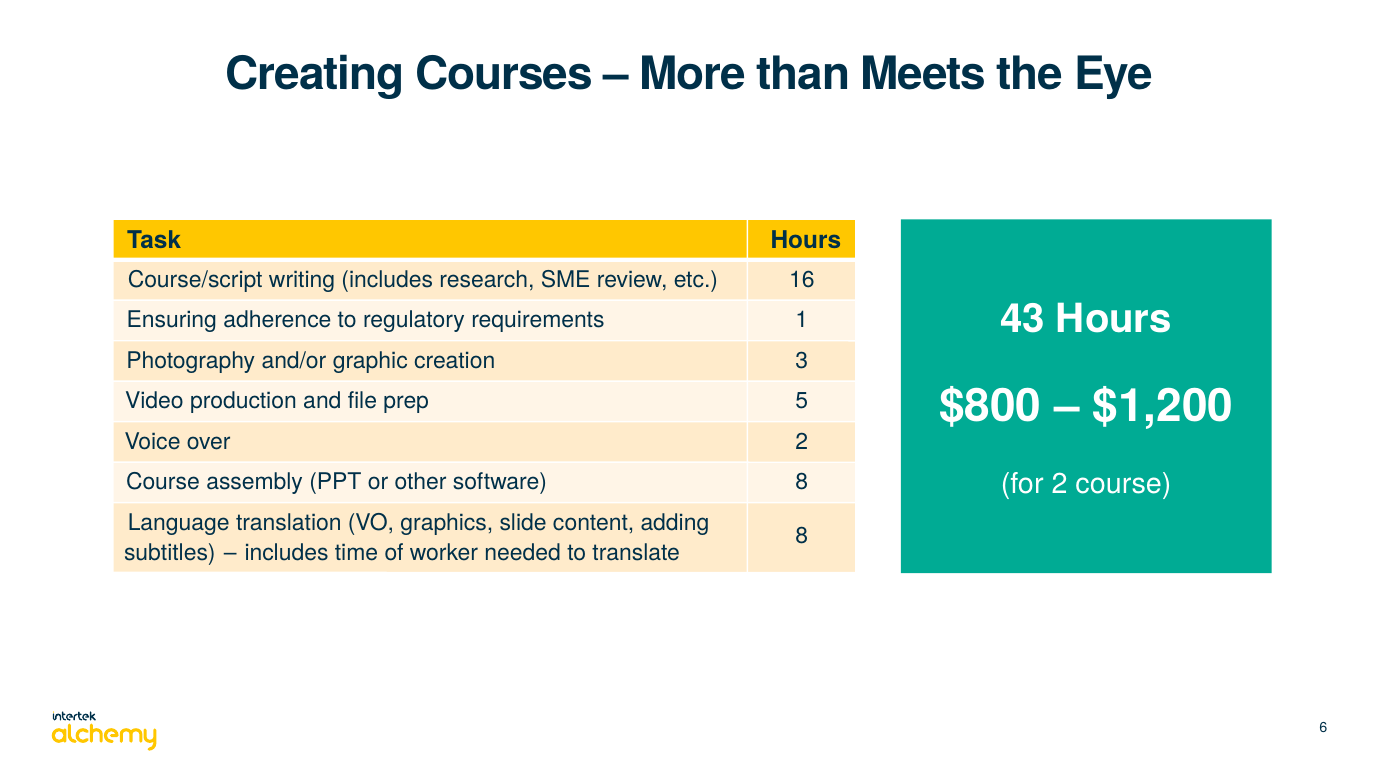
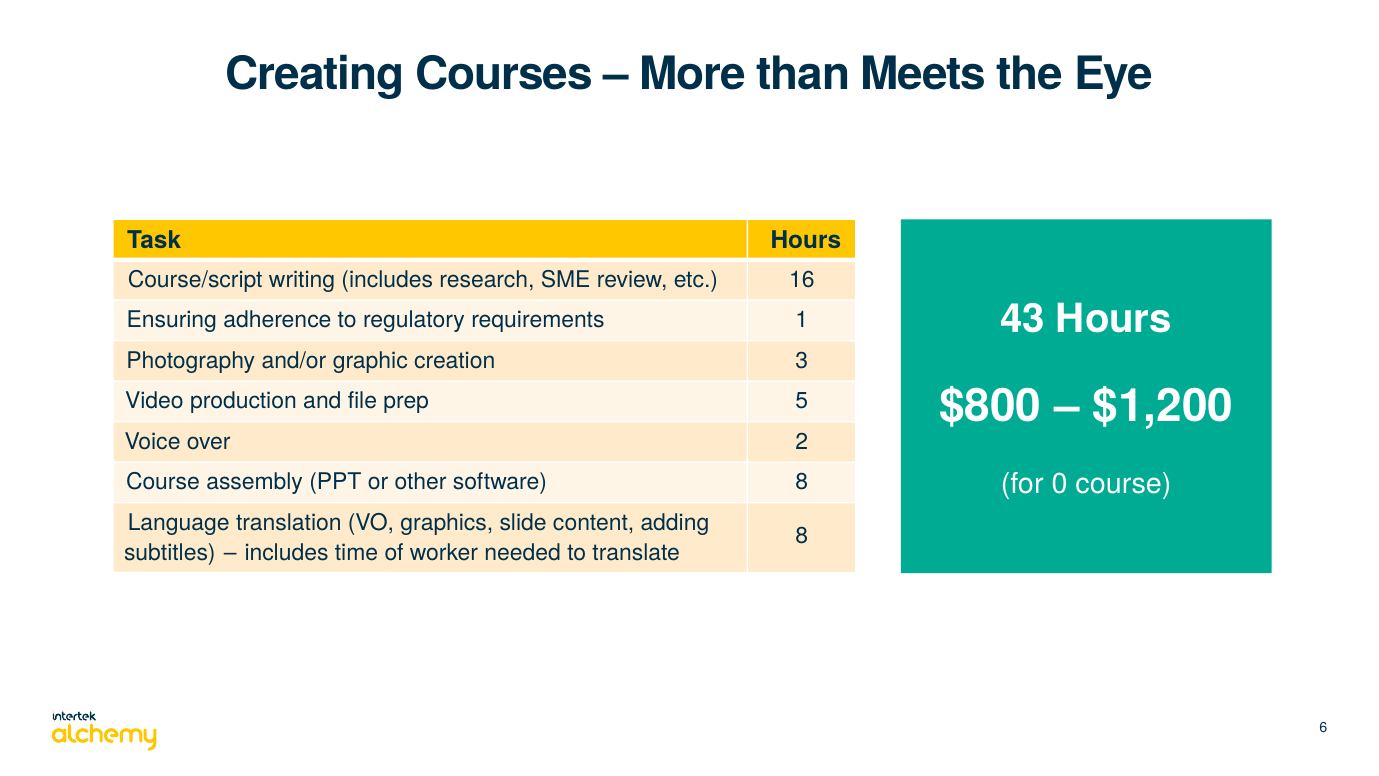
for 2: 2 -> 0 (1060, 484)
